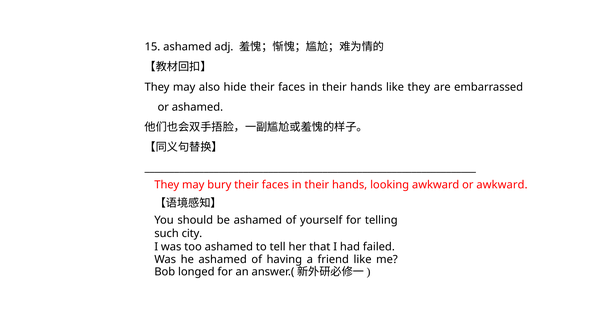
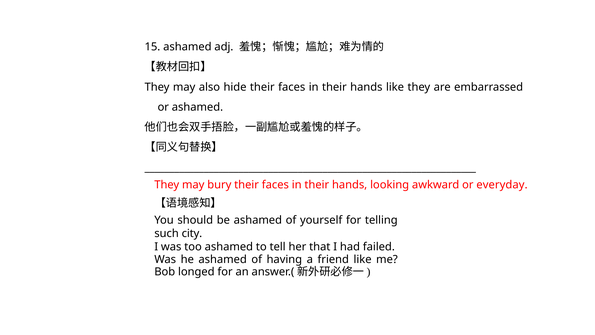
or awkward: awkward -> everyday (502, 185)
